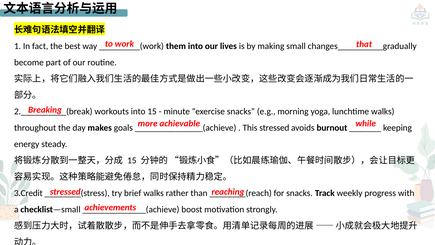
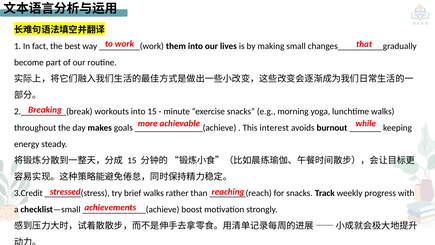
This stressed: stressed -> interest (274, 128)
